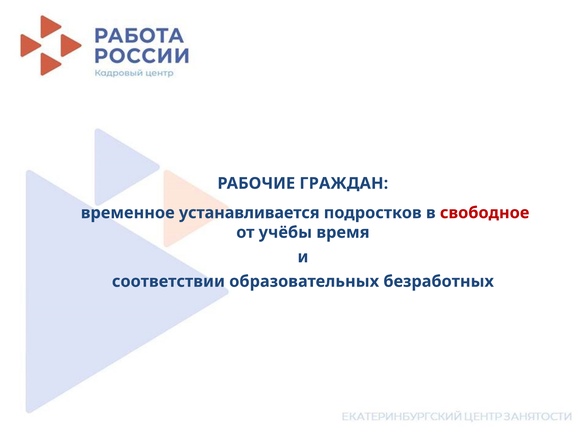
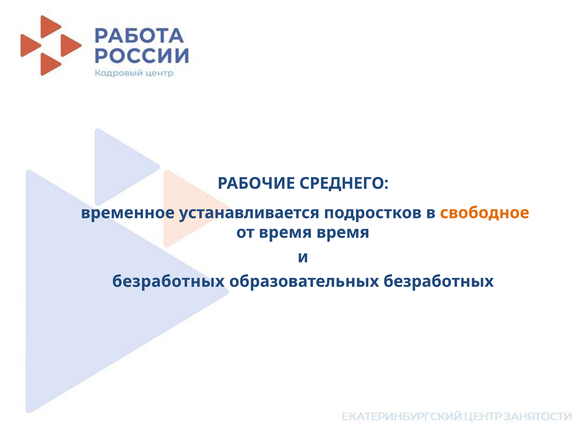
ГРАЖДАН: ГРАЖДАН -> СРЕДНЕГО (344, 183)
свободное colour: red -> orange (485, 212)
от учёбы: учёбы -> время (285, 232)
соответствии: соответствии -> безработных (168, 281)
